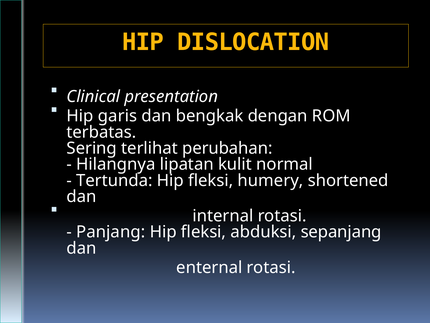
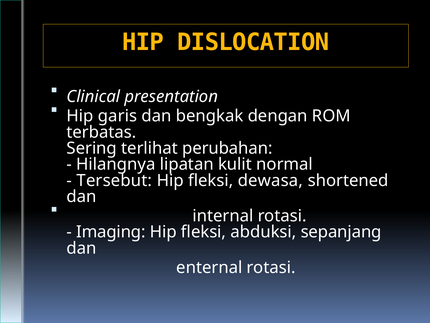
Tertunda: Tertunda -> Tersebut (114, 180)
humery: humery -> dewasa (270, 180)
Panjang: Panjang -> Imaging (111, 232)
